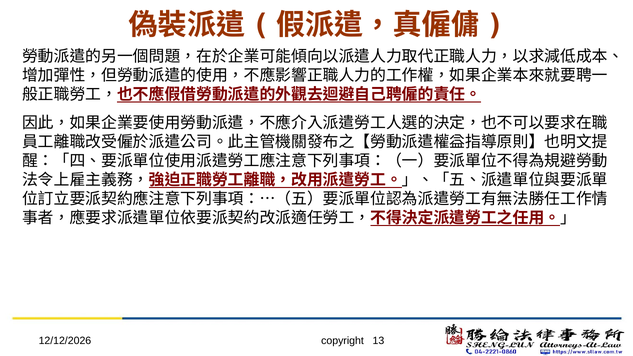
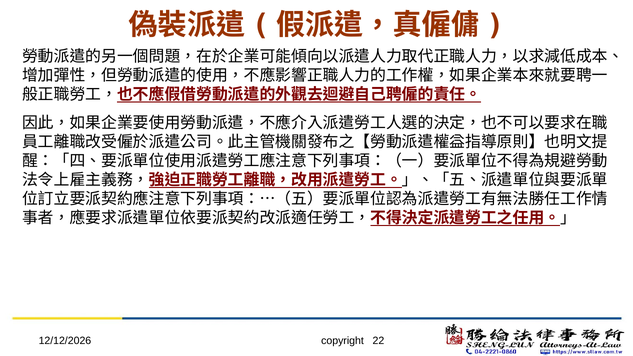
13: 13 -> 22 (378, 341)
